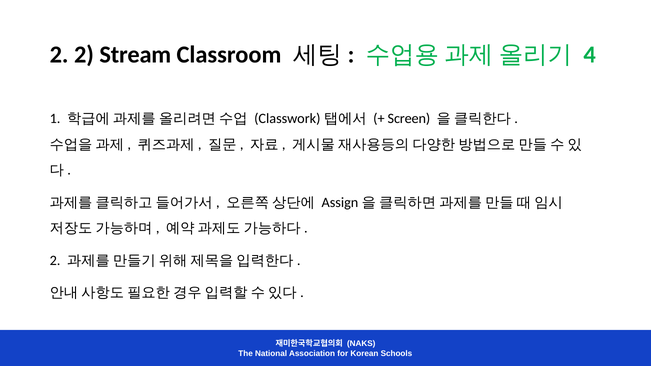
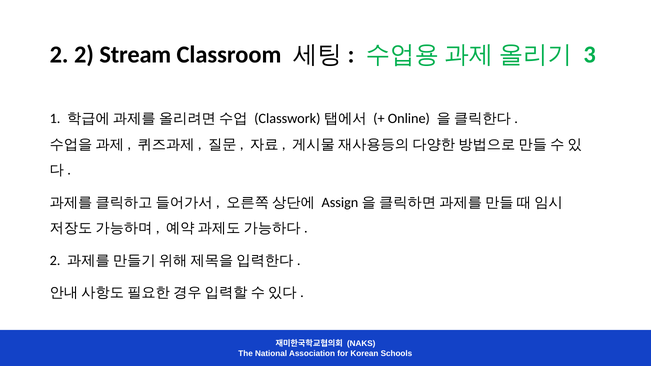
4: 4 -> 3 (590, 55)
Screen: Screen -> Online (409, 119)
